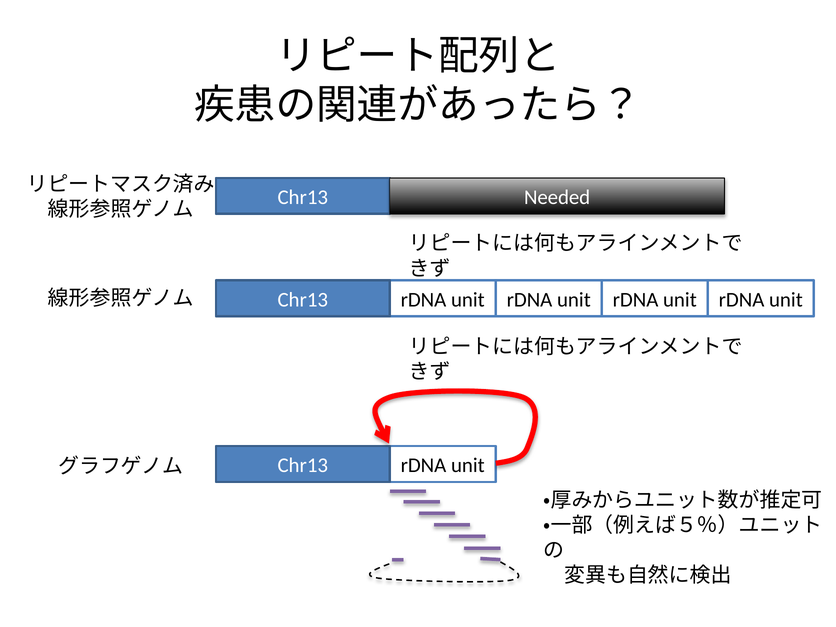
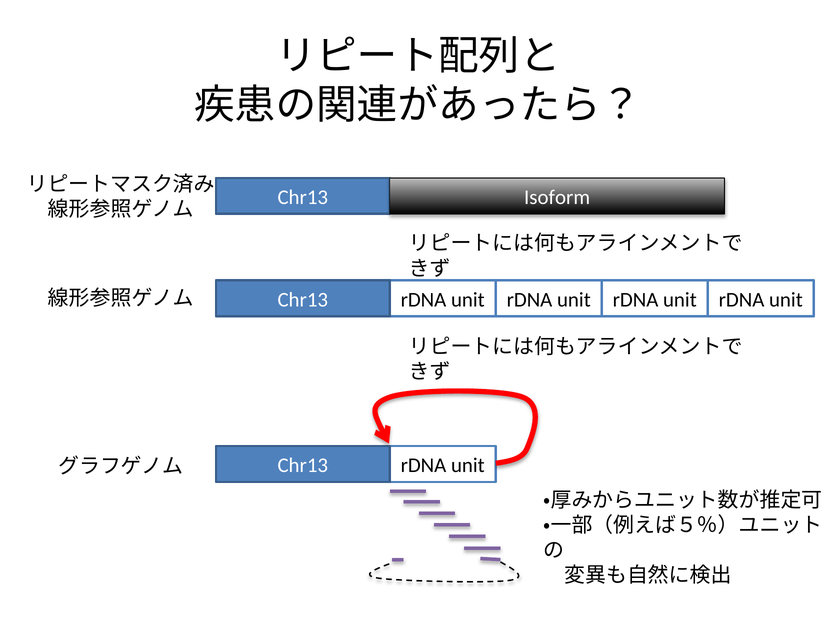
Needed: Needed -> Isoform (557, 197)
